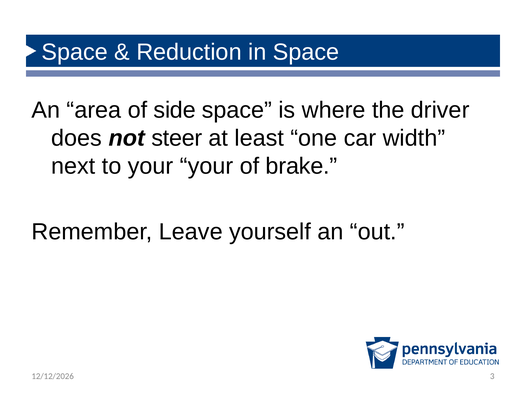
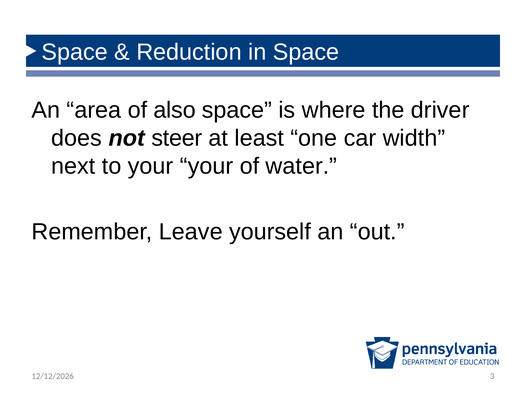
side: side -> also (175, 110)
brake: brake -> water (301, 166)
